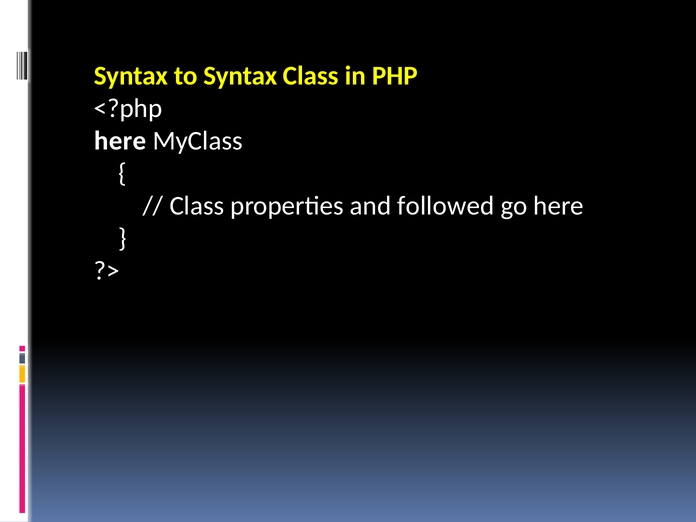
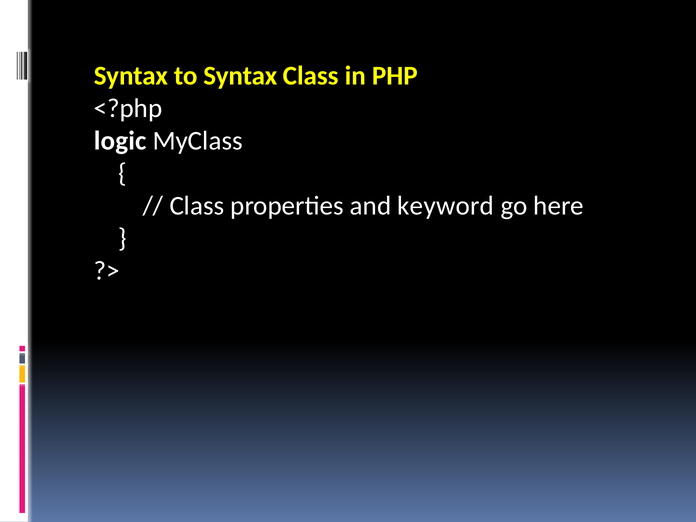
here: here -> logic (120, 141)
followed: followed -> keyword (446, 206)
